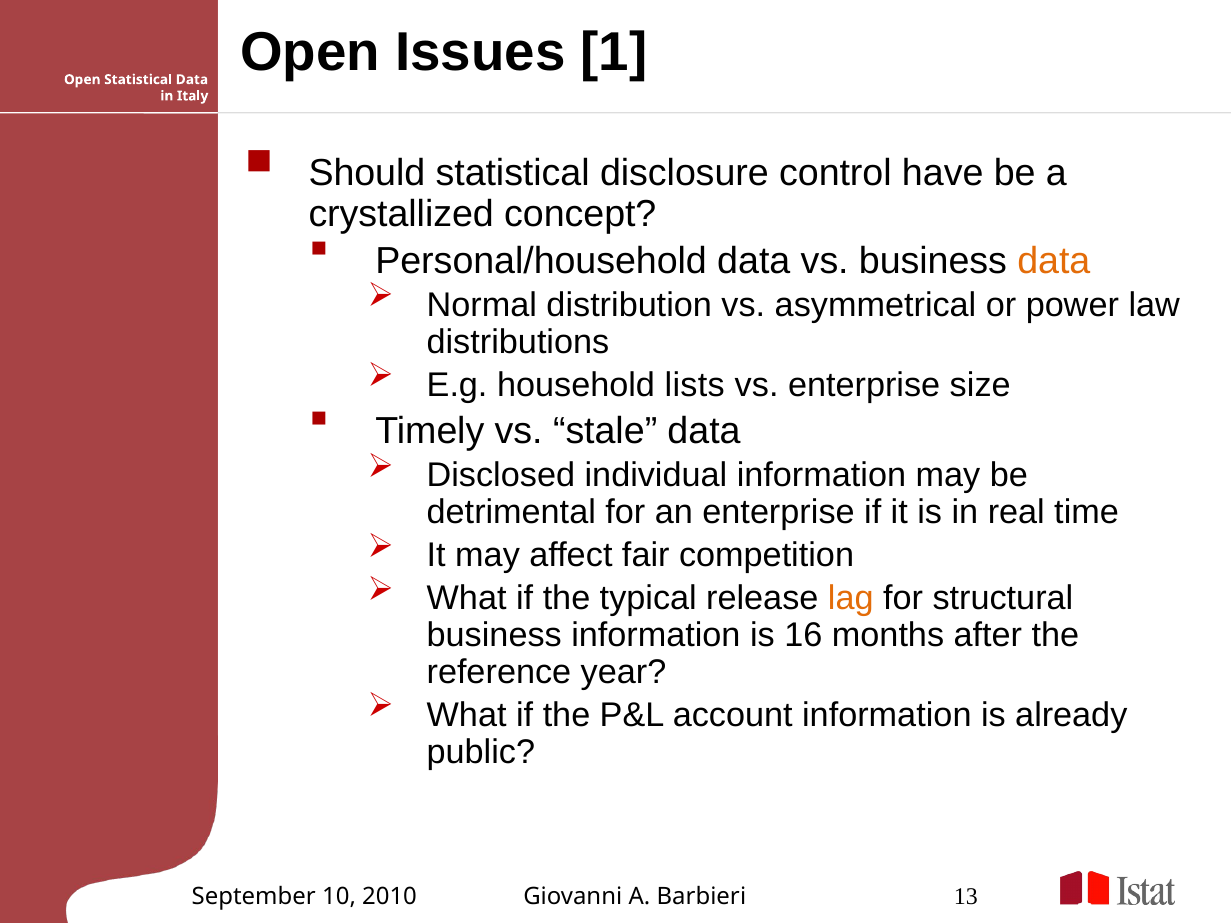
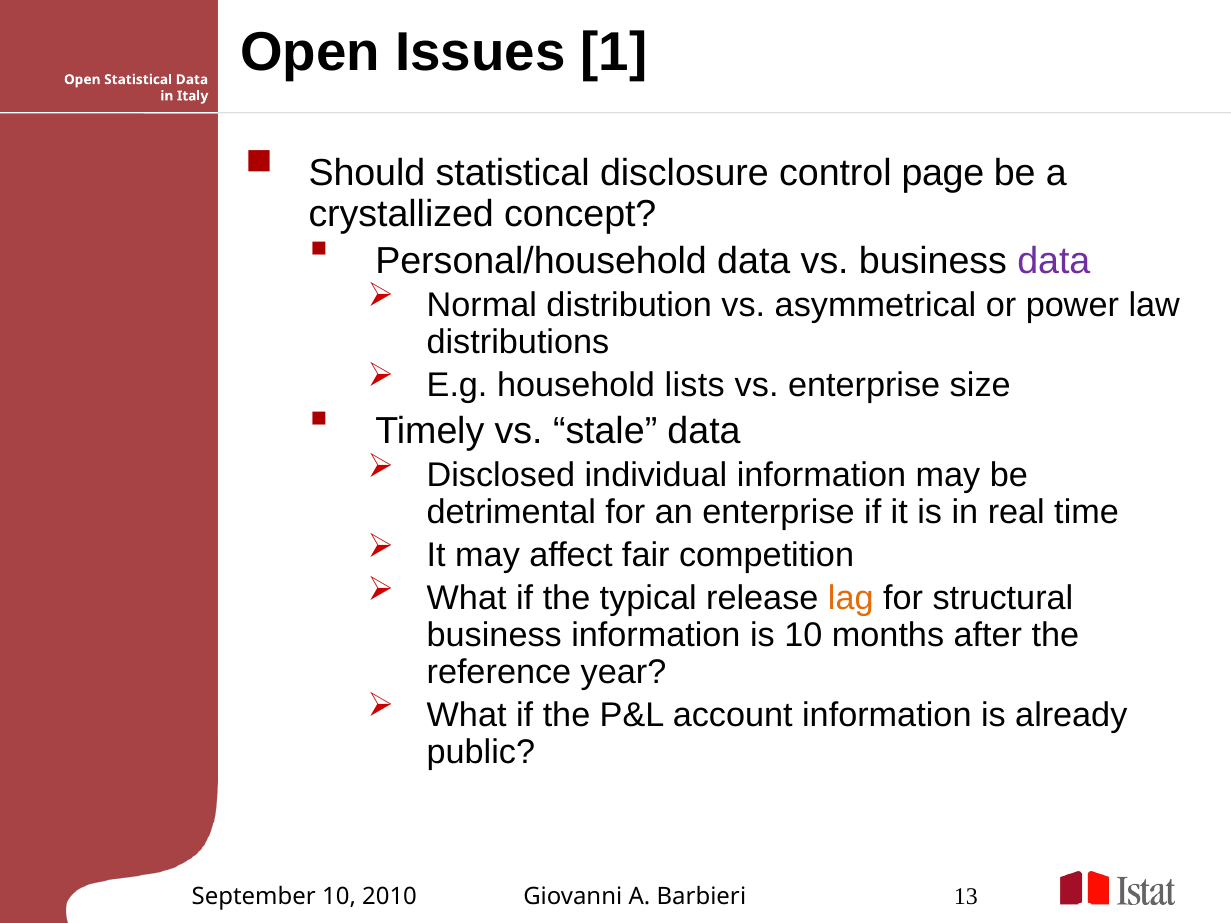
have: have -> page (943, 173)
data colour: orange -> purple (1054, 261)
is 16: 16 -> 10 (803, 636)
